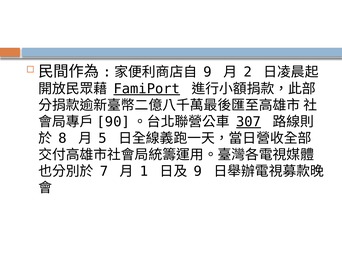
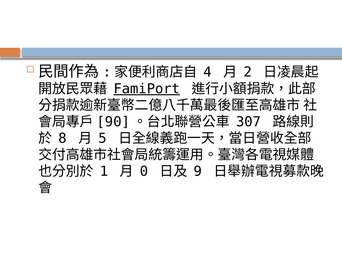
9: 9 -> 4 (208, 72)
307 underline: present -> none (249, 122)
7: 7 -> 1 (104, 172)
1: 1 -> 0 (144, 172)
